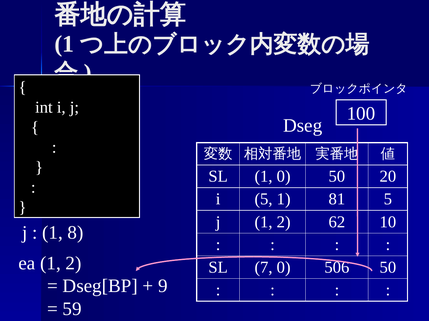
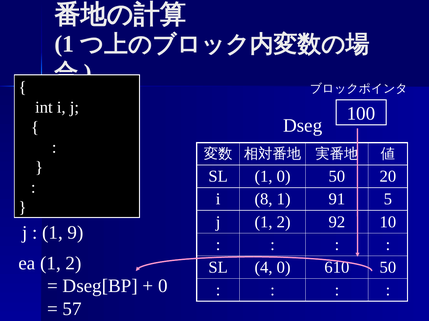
i 5: 5 -> 8 (264, 200)
81: 81 -> 91 (337, 200)
62: 62 -> 92 (337, 222)
8: 8 -> 9 (76, 233)
7: 7 -> 4 (264, 268)
506: 506 -> 610 (337, 268)
9: 9 -> 0 (163, 287)
59: 59 -> 57 (72, 309)
